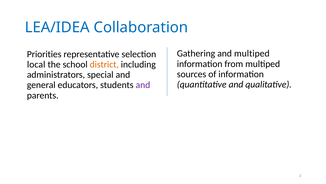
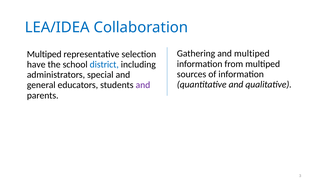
Priorities: Priorities -> Multiped (44, 54)
local: local -> have (36, 64)
district colour: orange -> blue (104, 64)
